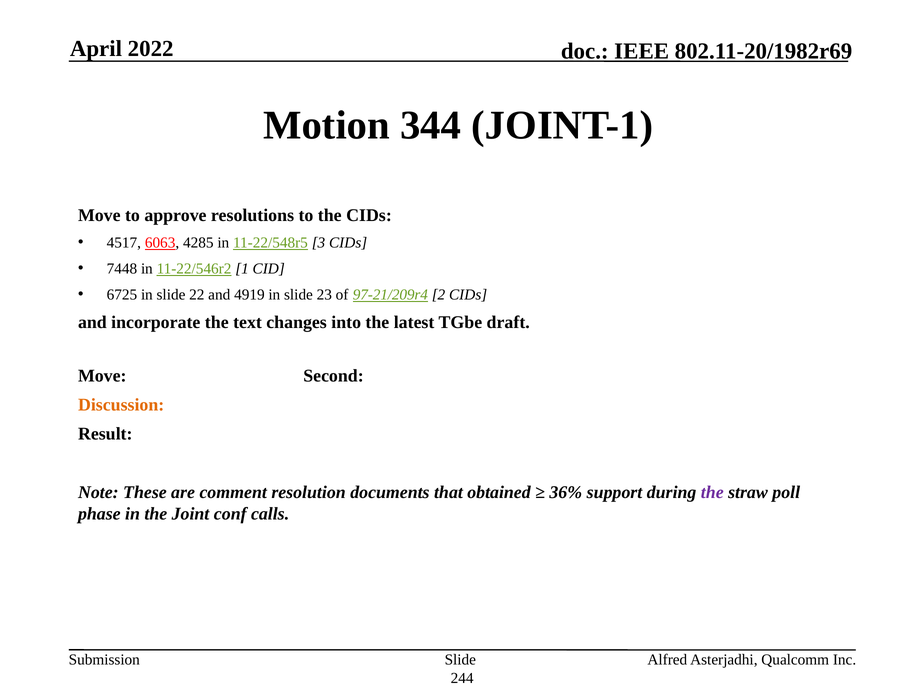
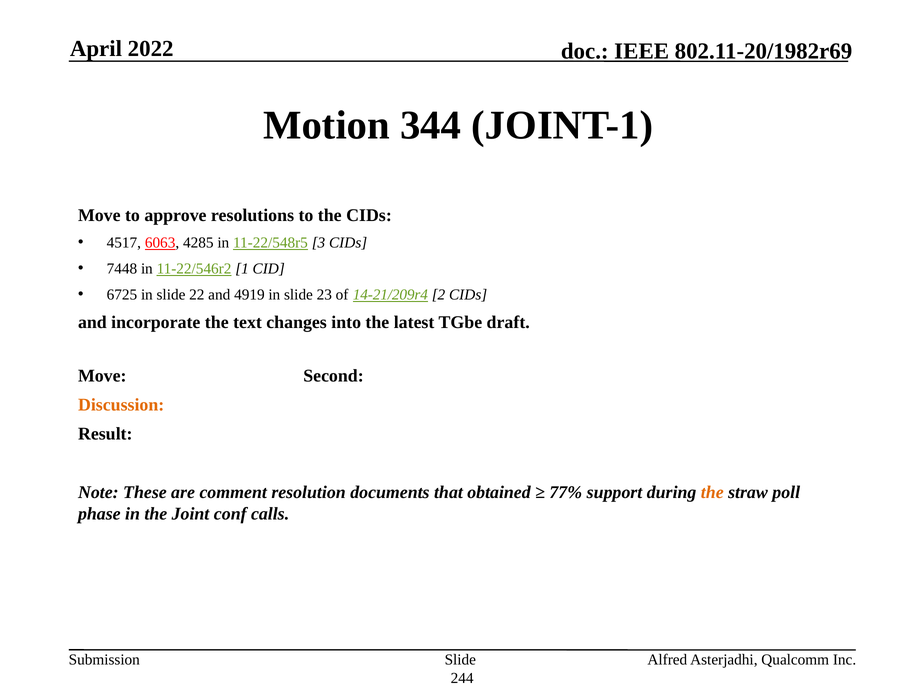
97-21/209r4: 97-21/209r4 -> 14-21/209r4 (390, 295)
36%: 36% -> 77% (566, 492)
the colour: purple -> orange (712, 492)
